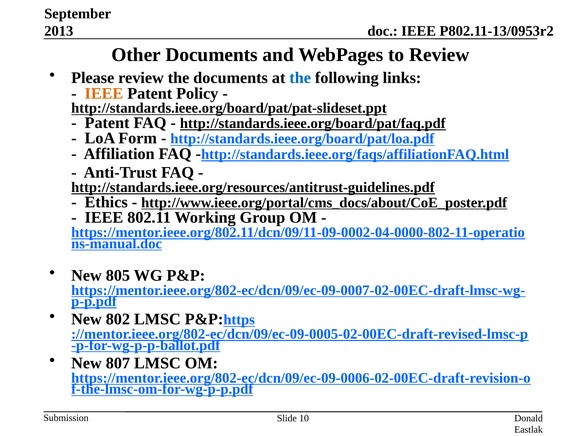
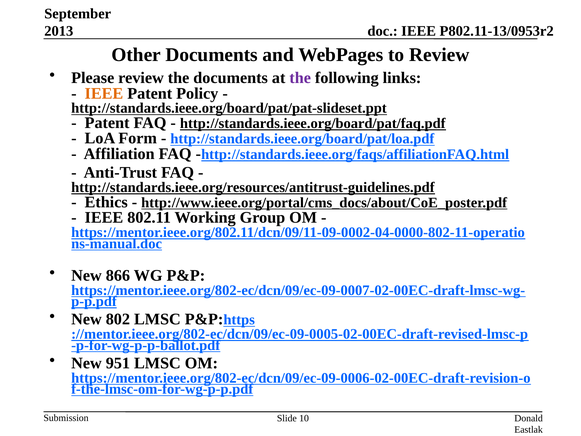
the colour: blue -> purple (300, 78)
805: 805 -> 866 (118, 275)
807: 807 -> 951 (118, 363)
